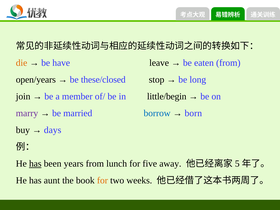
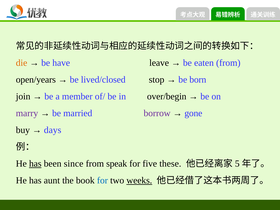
these/closed: these/closed -> lived/closed (103, 80)
long: long -> born (198, 80)
little/begin: little/begin -> over/begin (167, 96)
borrow colour: blue -> purple (157, 113)
born: born -> gone (193, 113)
years: years -> since (74, 164)
lunch: lunch -> speak (117, 164)
away: away -> these (170, 164)
for colour: orange -> blue (102, 180)
weeks underline: none -> present (139, 180)
